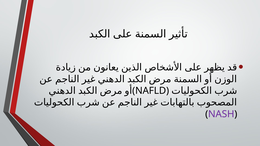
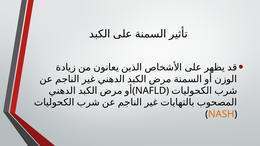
NASH colour: purple -> orange (221, 114)
